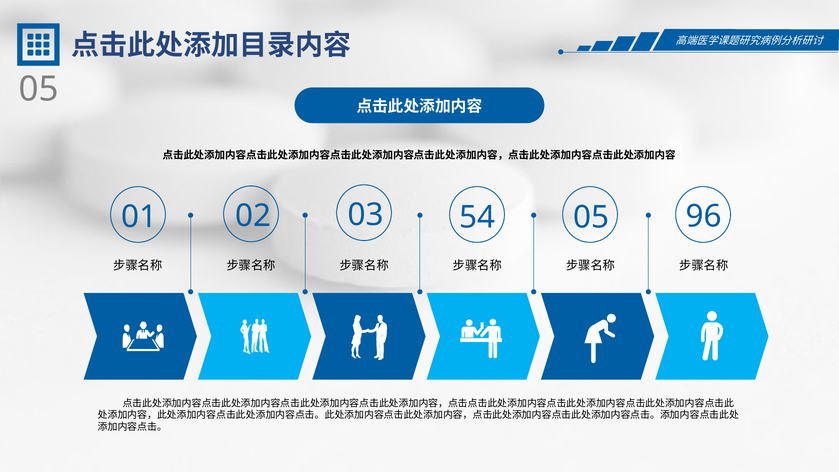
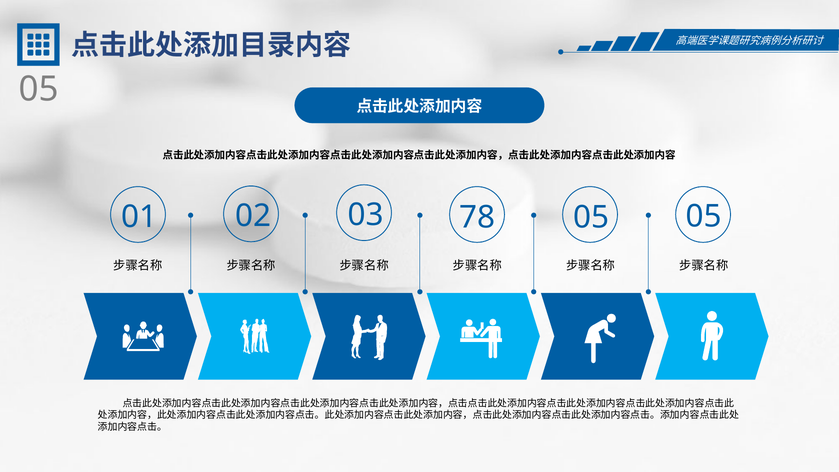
54: 54 -> 78 (477, 218)
01 96: 96 -> 05 (704, 216)
